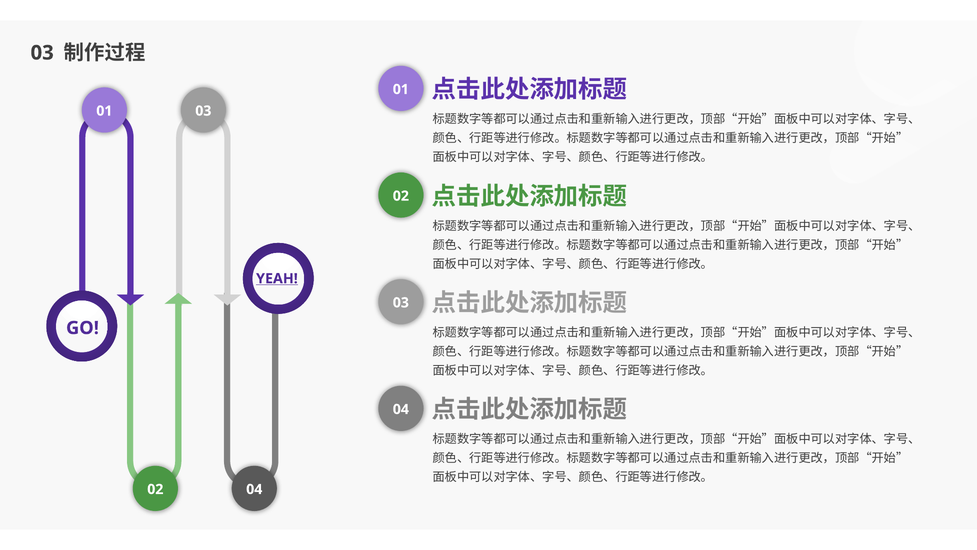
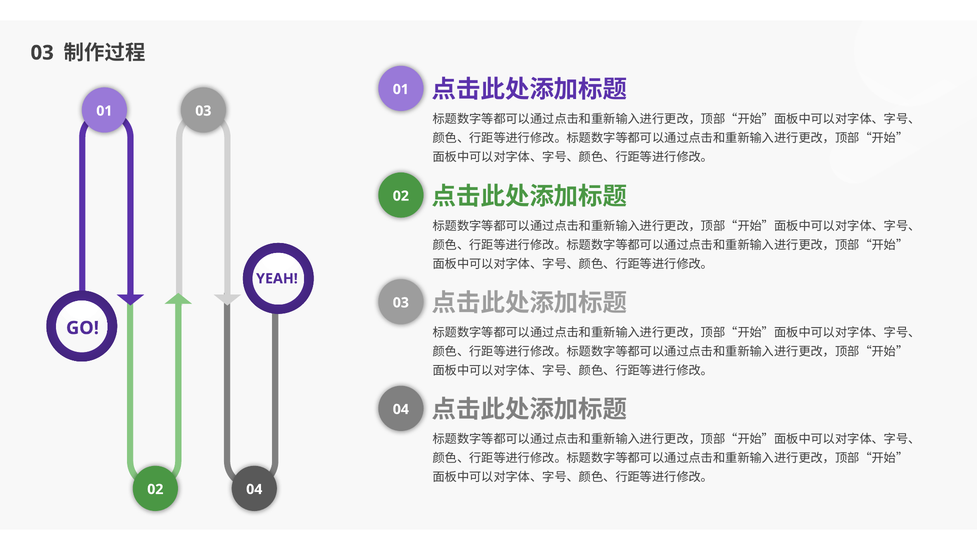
YEAH underline: present -> none (277, 278)
